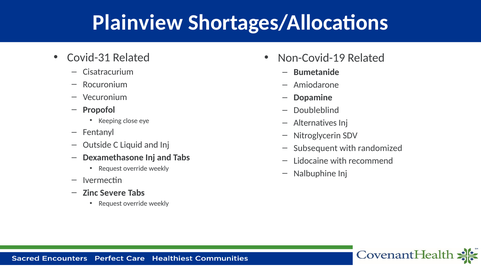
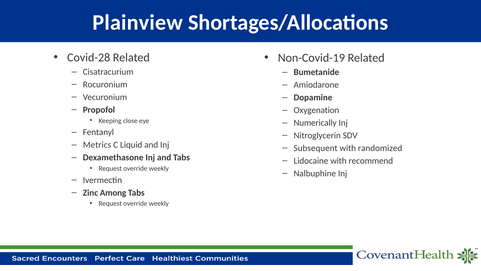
Covid-31: Covid-31 -> Covid-28 (89, 58)
Doubleblind: Doubleblind -> Oxygenation (316, 110)
Alternatives: Alternatives -> Numerically (315, 123)
Outside: Outside -> Metrics (97, 145)
Severe: Severe -> Among (113, 192)
